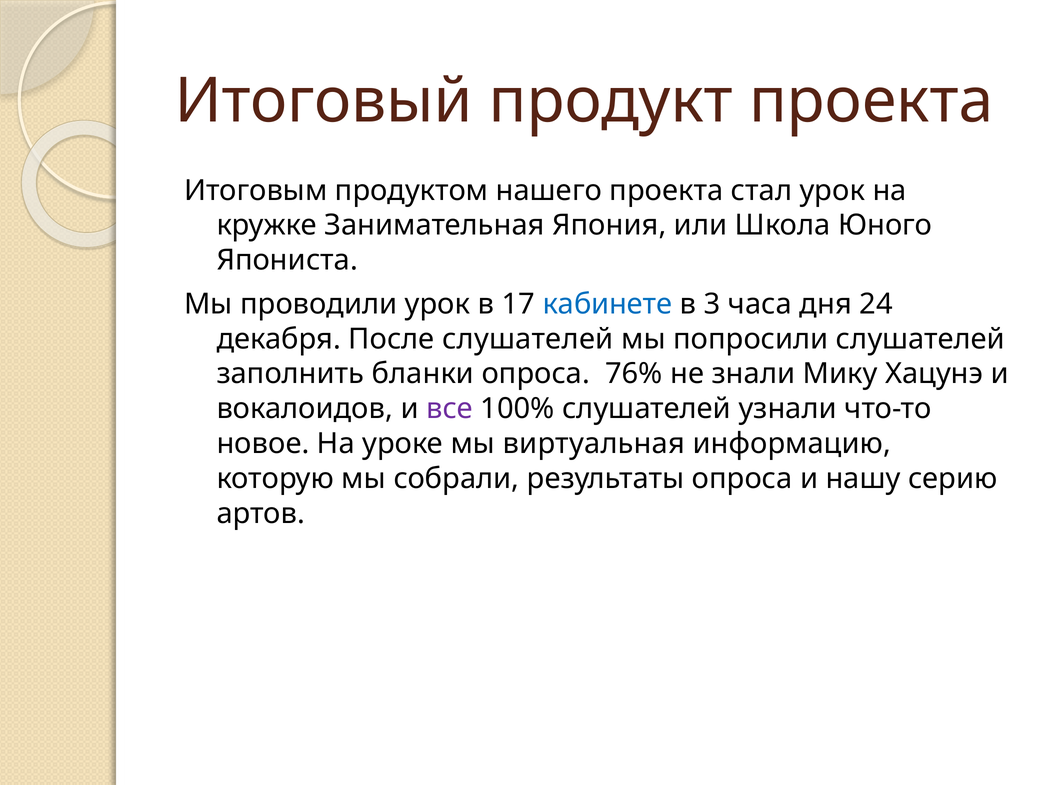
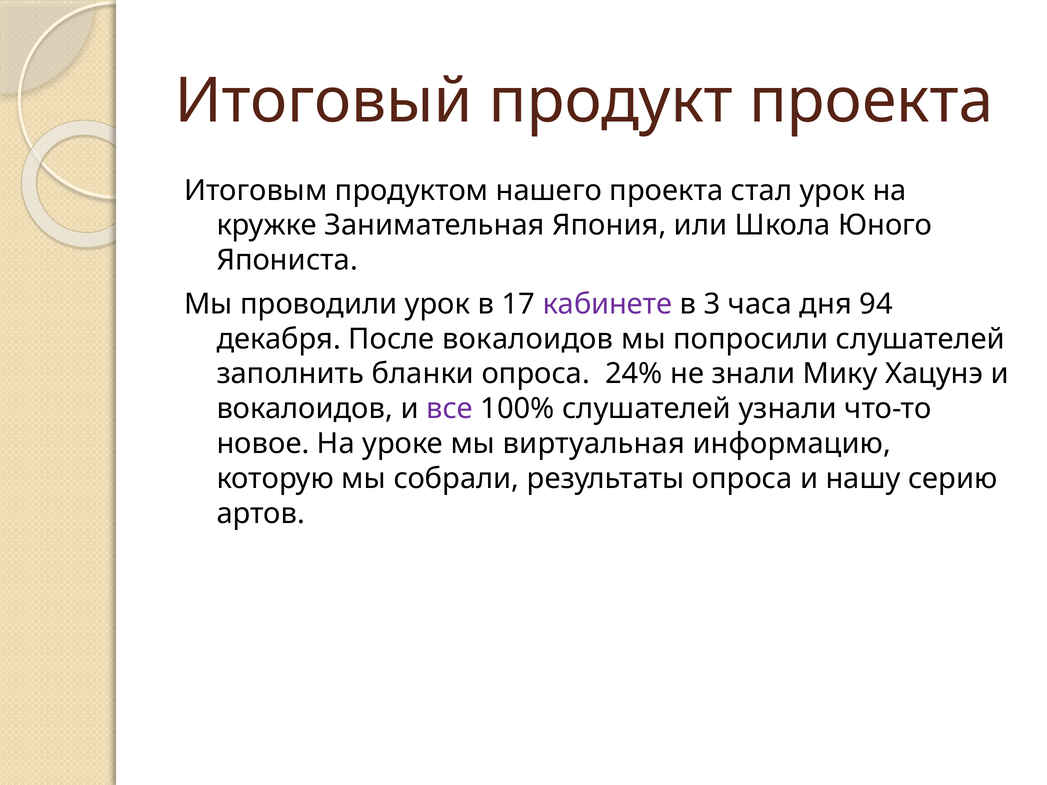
кабинете colour: blue -> purple (607, 304)
24: 24 -> 94 (876, 304)
После слушателей: слушателей -> вокалоидов (528, 339)
76%: 76% -> 24% (634, 374)
